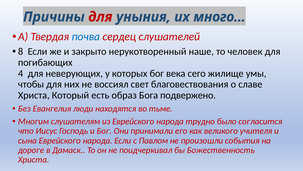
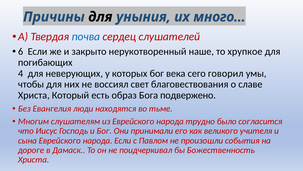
для colour: red -> black (100, 17)
8: 8 -> 6 (21, 51)
человек: человек -> хрупкое (245, 51)
жилище: жилище -> говорил (226, 73)
